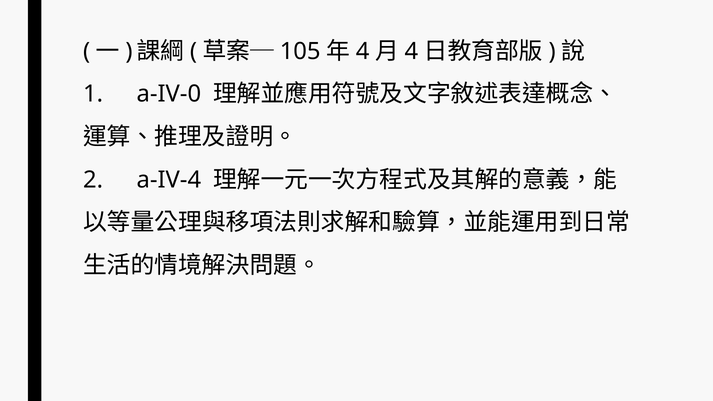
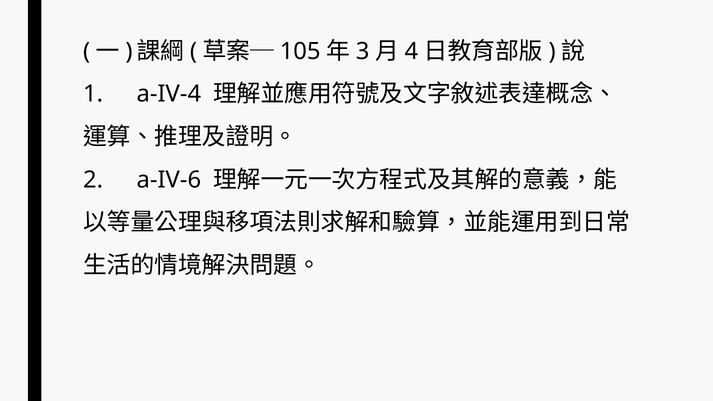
4: 4 -> 3 (363, 51)
a-IV-0: a-IV-0 -> a-IV-4 (169, 94)
a-IV-4: a-IV-4 -> a-IV-6 (169, 180)
